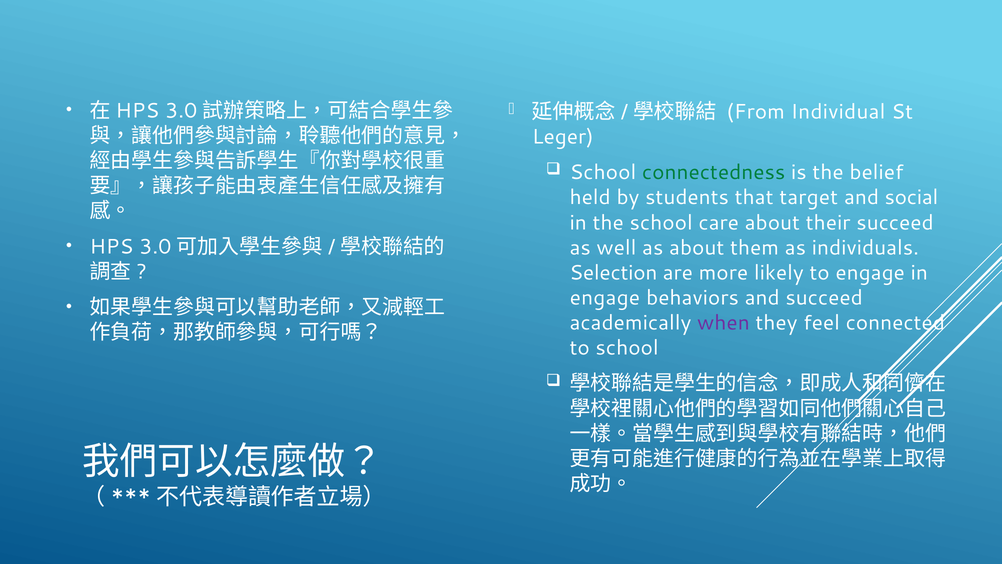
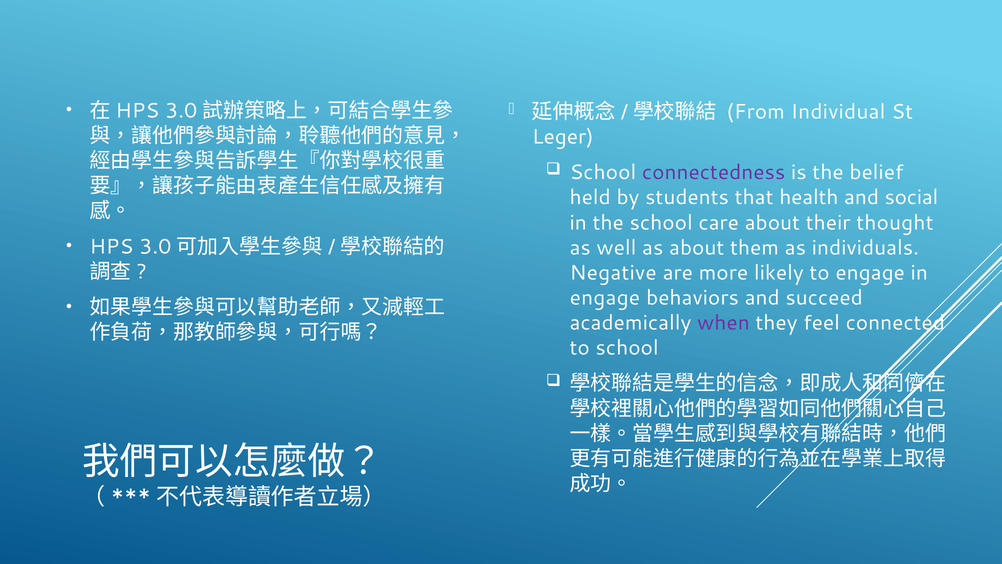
connectedness colour: green -> purple (714, 172)
target: target -> health (809, 197)
their succeed: succeed -> thought (895, 223)
Selection: Selection -> Negative (613, 273)
